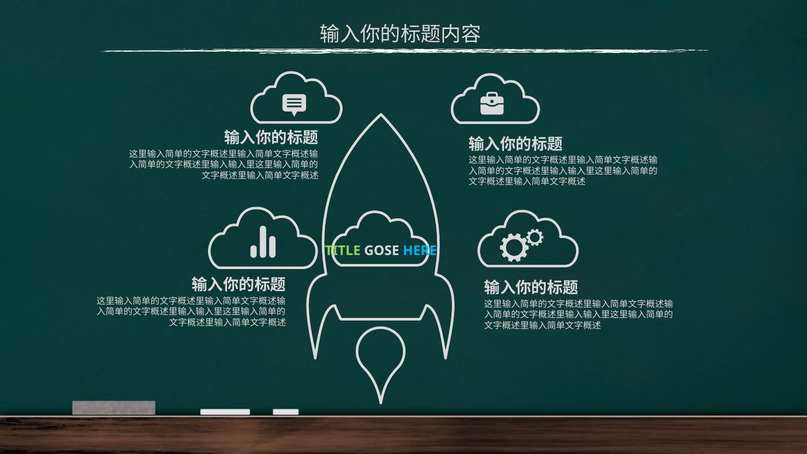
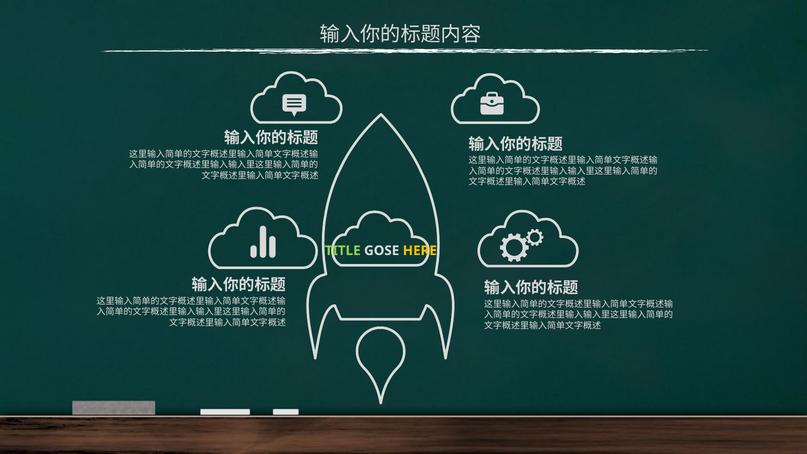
HERE colour: light blue -> yellow (420, 251)
